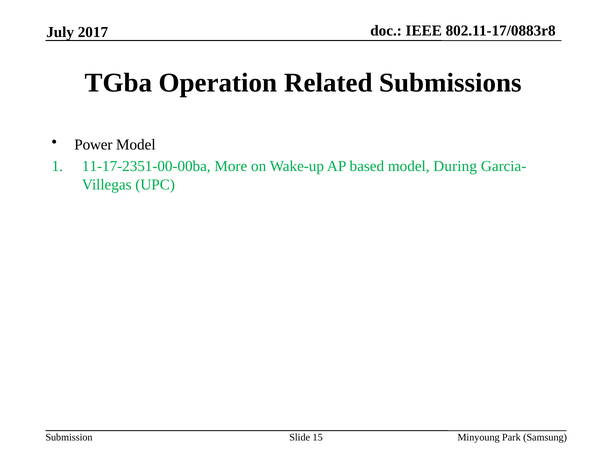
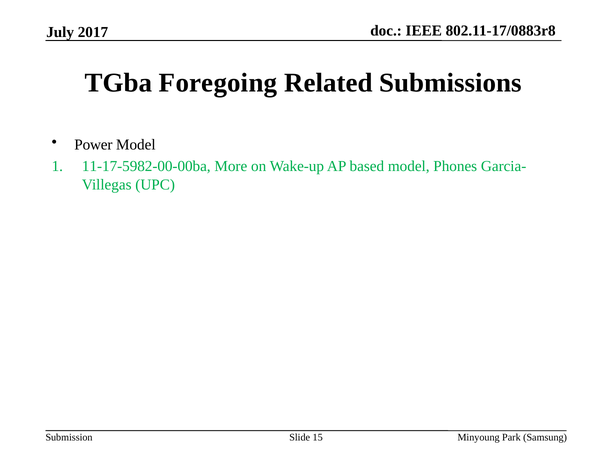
Operation: Operation -> Foregoing (218, 83)
11-17-2351-00-00ba: 11-17-2351-00-00ba -> 11-17-5982-00-00ba (146, 166)
During: During -> Phones (455, 166)
